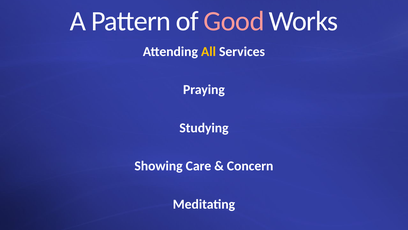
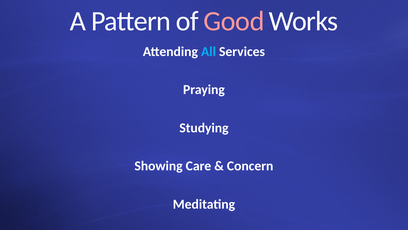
All colour: yellow -> light blue (208, 51)
